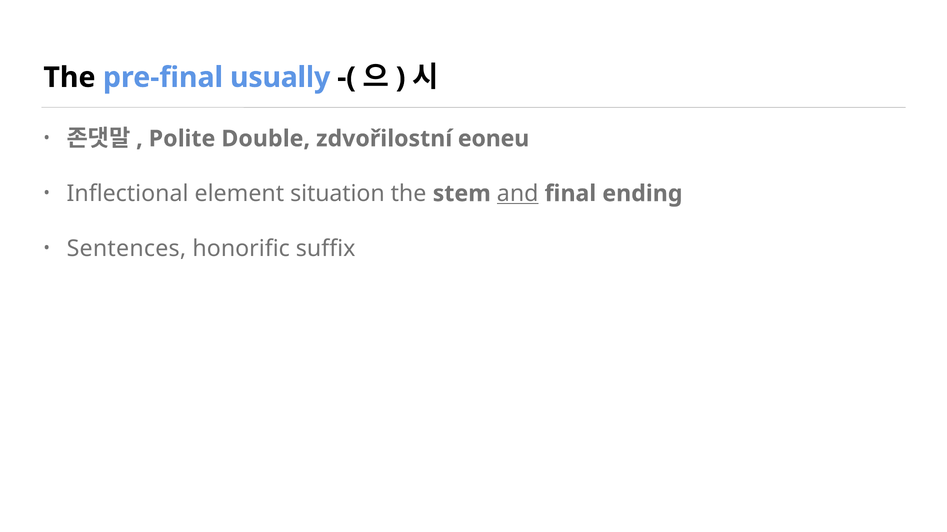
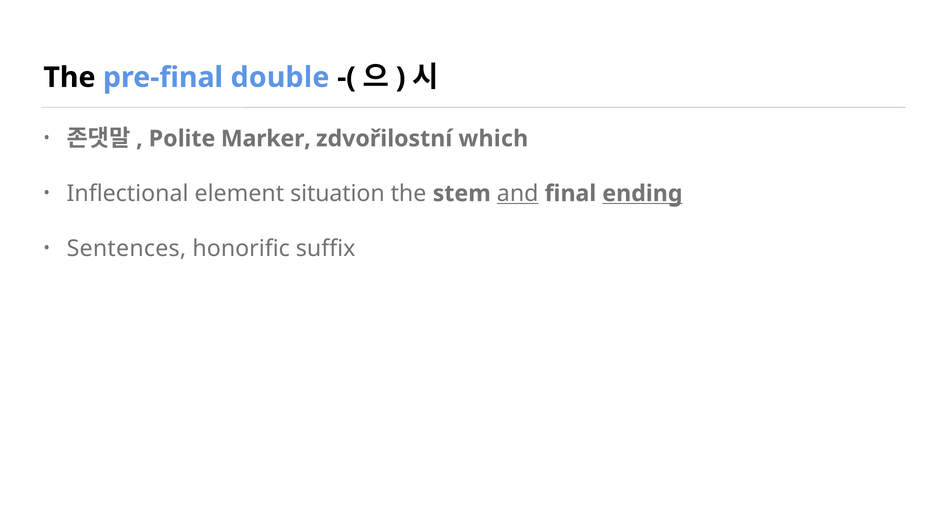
usually: usually -> double (280, 78)
Double: Double -> Marker (266, 139)
eoneu: eoneu -> which (493, 139)
ending underline: none -> present (642, 194)
